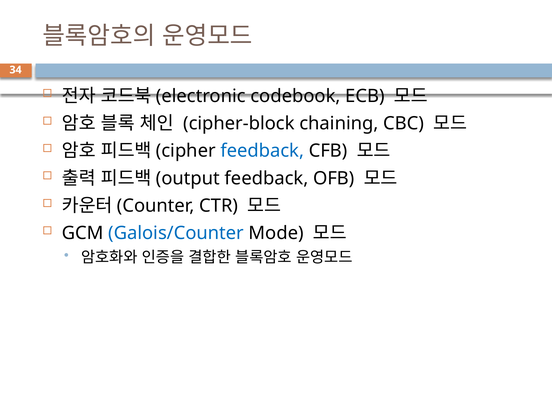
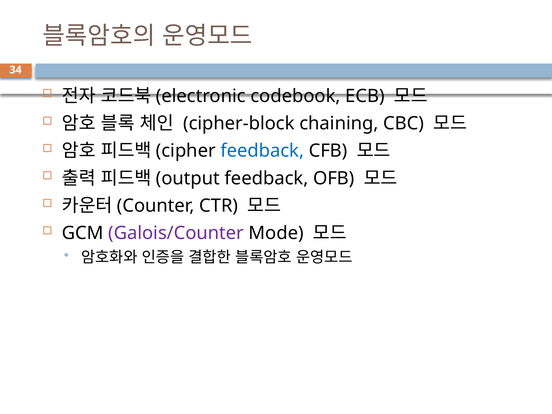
Galois/Counter colour: blue -> purple (176, 233)
